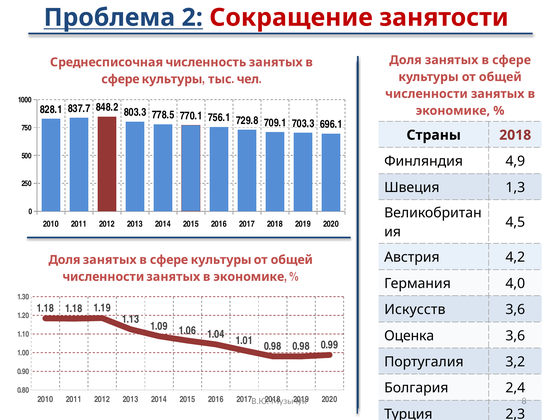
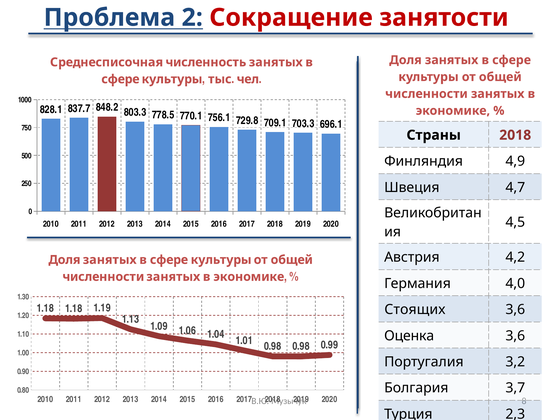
1,3: 1,3 -> 4,7 (515, 187)
Искусств: Искусств -> Стоящих (415, 310)
2,4: 2,4 -> 3,7 (515, 388)
